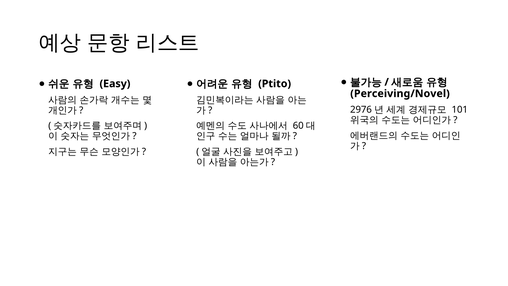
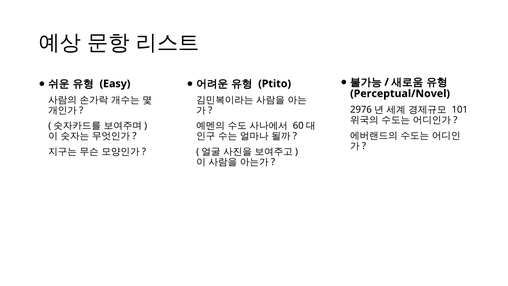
Perceiving/Novel: Perceiving/Novel -> Perceptual/Novel (400, 94)
